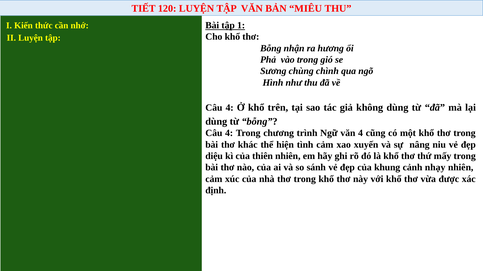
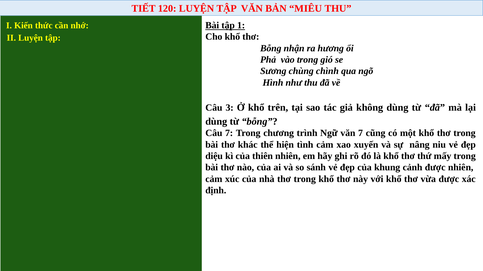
4: 4 -> 3 (230, 108)
4: 4 -> 7 (229, 134)
văn 4: 4 -> 7 (361, 134)
cảnh nhạy: nhạy -> được (435, 168)
